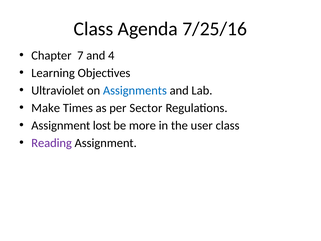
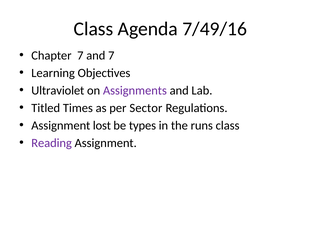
7/25/16: 7/25/16 -> 7/49/16 (215, 29)
and 4: 4 -> 7 (111, 55)
Assignments colour: blue -> purple (135, 90)
Make: Make -> Titled (46, 108)
more: more -> types (142, 125)
user: user -> runs (202, 125)
